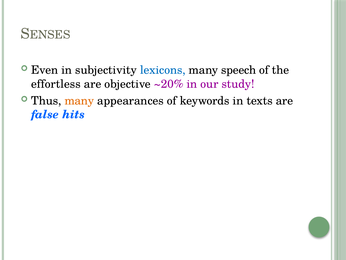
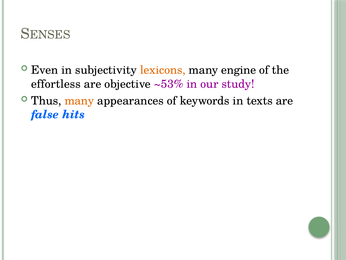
lexicons colour: blue -> orange (163, 70)
speech: speech -> engine (239, 70)
~20%: ~20% -> ~53% (169, 84)
